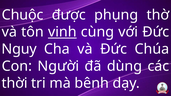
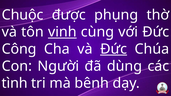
Nguy: Nguy -> Công (19, 49)
Đức underline: none -> present (114, 49)
thời: thời -> tình (15, 83)
